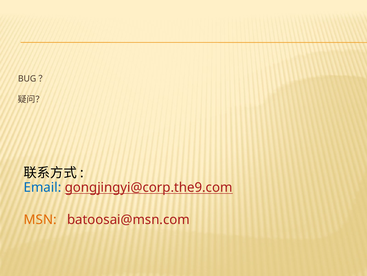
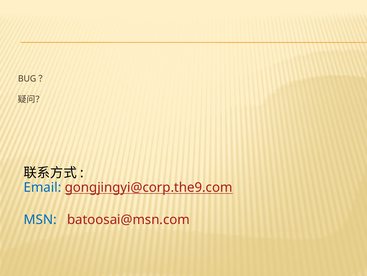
MSN colour: orange -> blue (40, 219)
